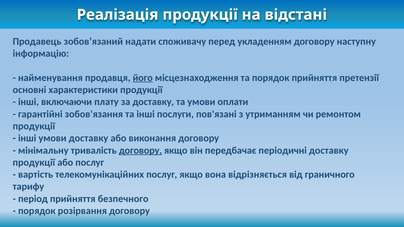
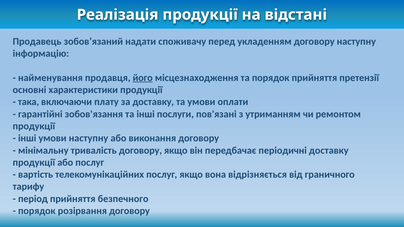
інші: інші -> така (29, 102)
умови доставку: доставку -> наступну (89, 138)
договору underline: present -> none (140, 151)
